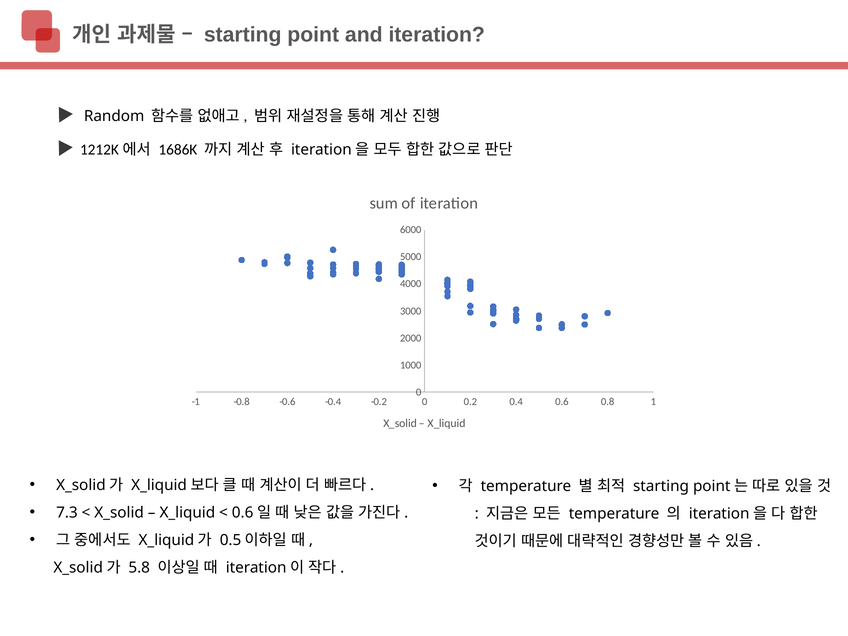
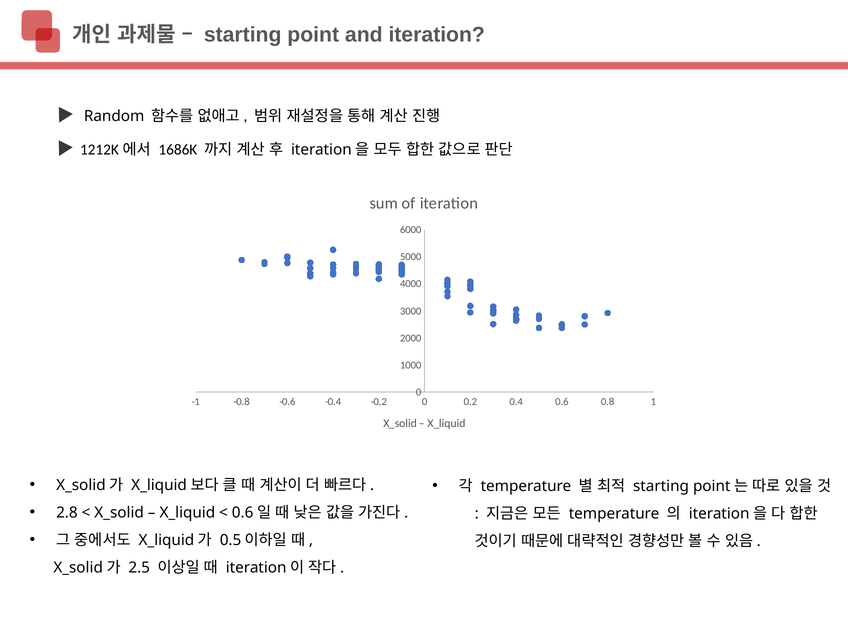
7.3: 7.3 -> 2.8 (67, 513)
5.8: 5.8 -> 2.5 (139, 568)
